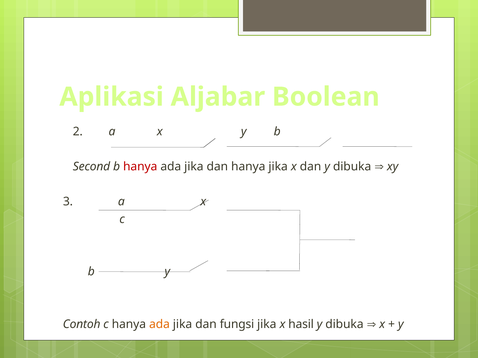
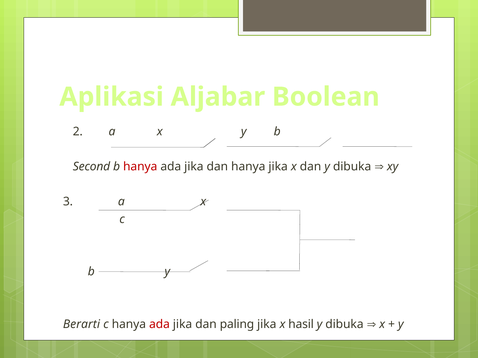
Contoh: Contoh -> Berarti (82, 325)
ada colour: orange -> red (159, 325)
fungsi: fungsi -> paling (237, 325)
